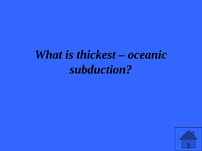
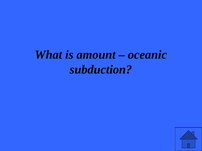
thickest: thickest -> amount (96, 55)
